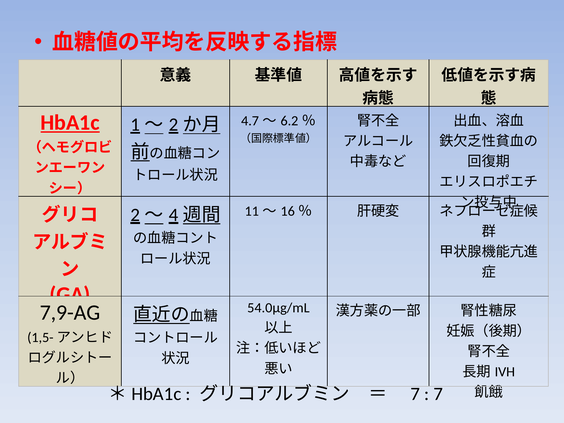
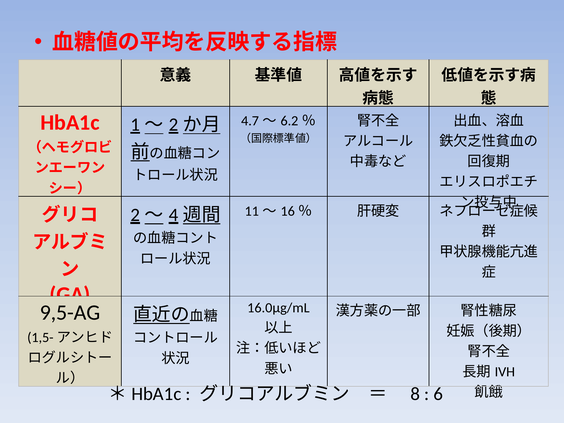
HbA1c underline: present -> none (70, 123)
54.0μg/mL: 54.0μg/mL -> 16.0μg/mL (278, 308)
7,9-AG: 7,9-AG -> 9,5-AG (70, 313)
7: 7 -> 8 (415, 394)
7: 7 -> 6 (438, 394)
